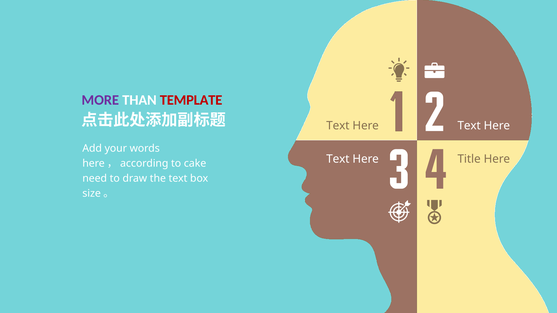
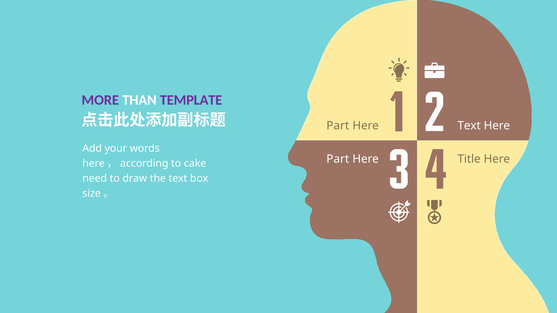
TEMPLATE colour: red -> purple (191, 100)
Text: Text -> Part (338, 126)
Text: Text -> Part (338, 159)
